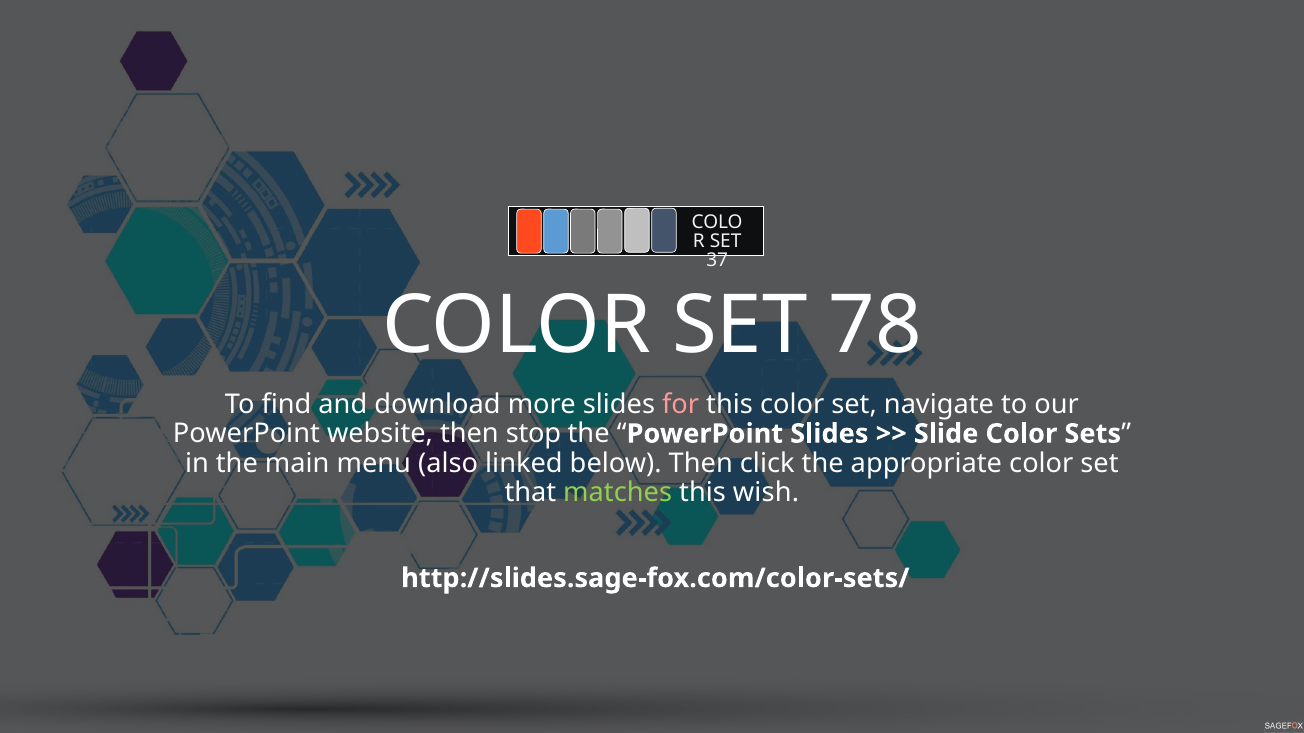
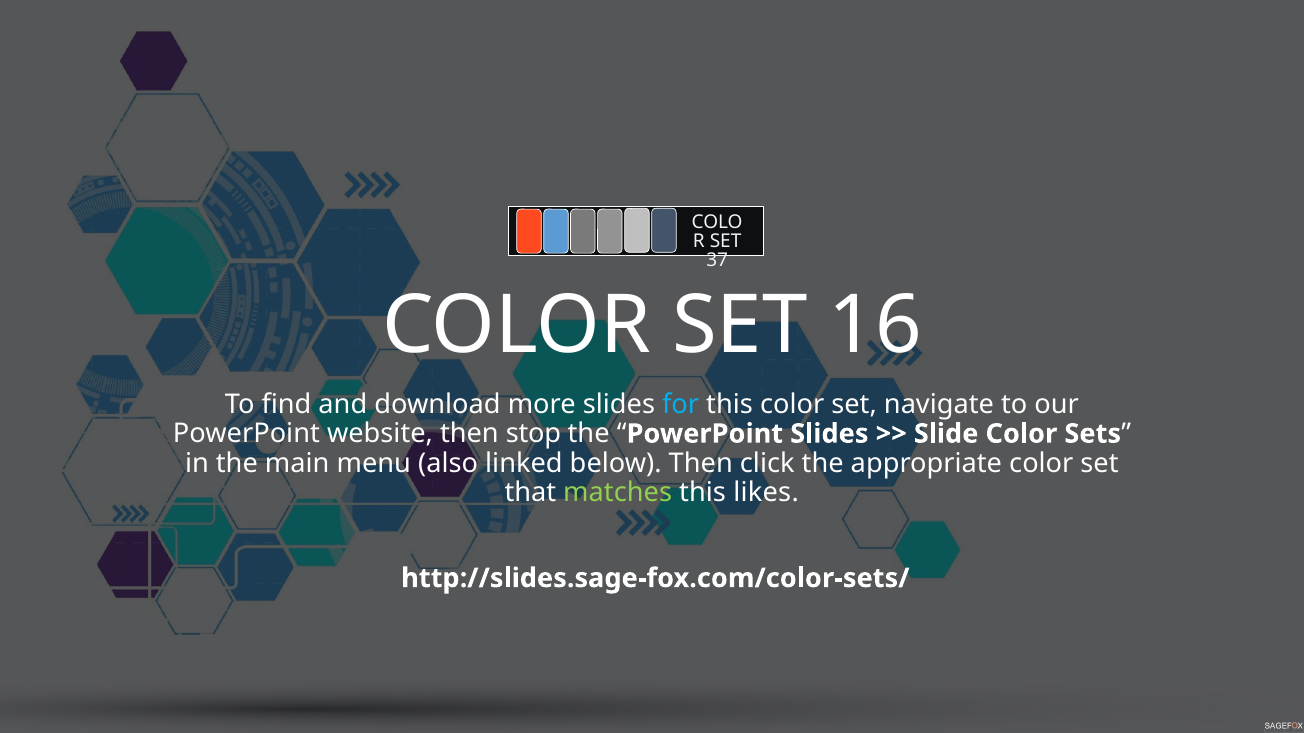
78: 78 -> 16 (875, 326)
for colour: pink -> light blue (681, 405)
wish: wish -> likes (766, 493)
